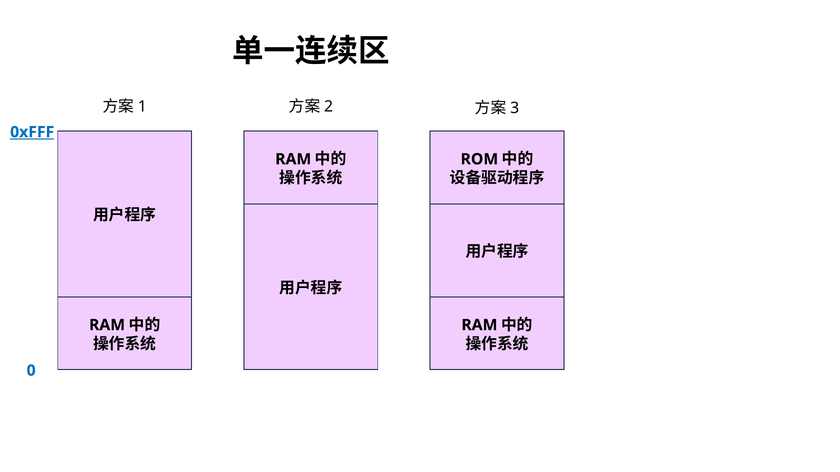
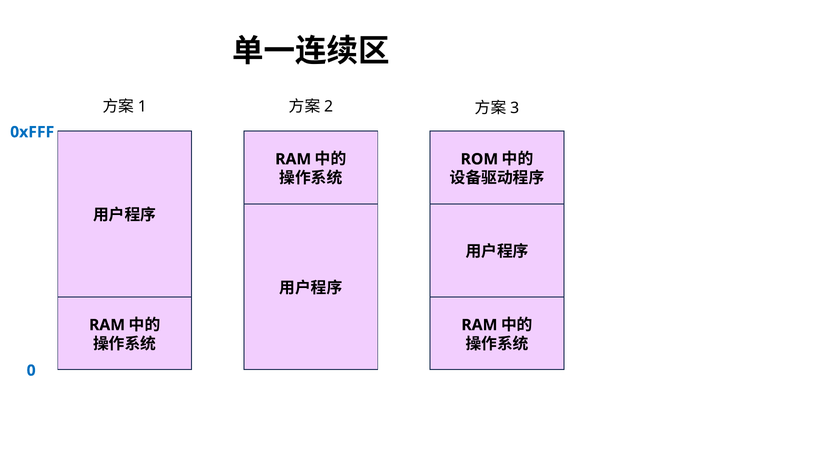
0xFFF underline: present -> none (32, 132)
